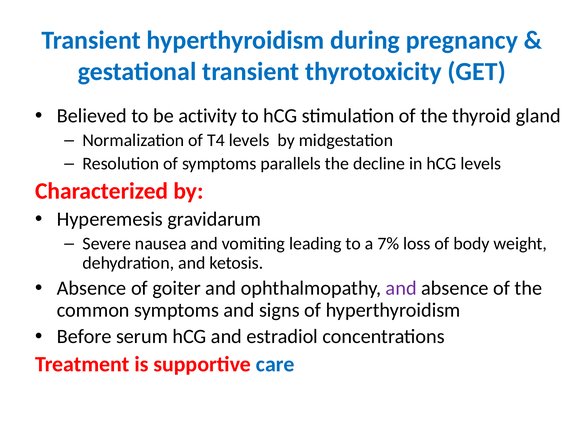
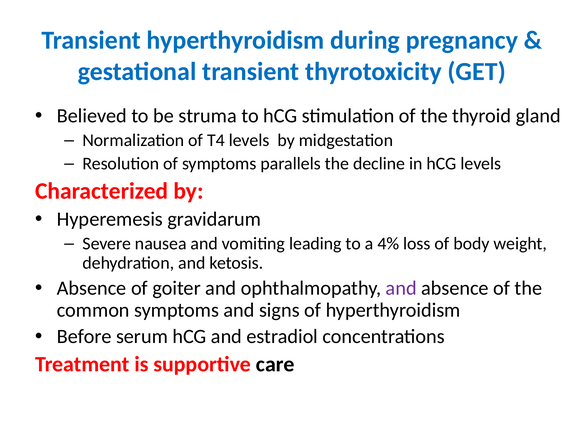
activity: activity -> struma (208, 116)
7%: 7% -> 4% (388, 244)
care colour: blue -> black (275, 364)
